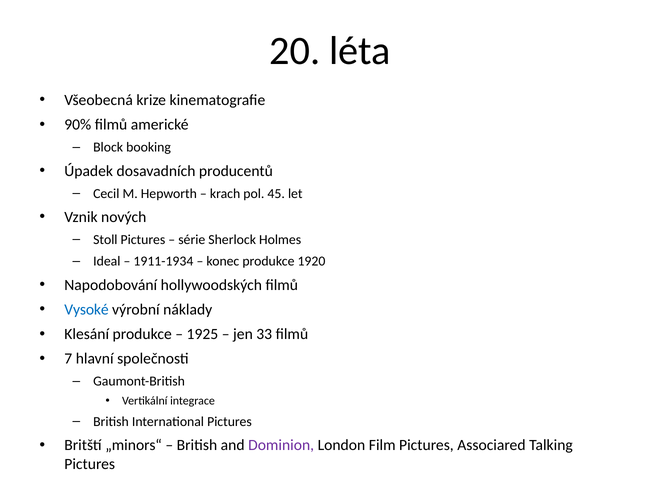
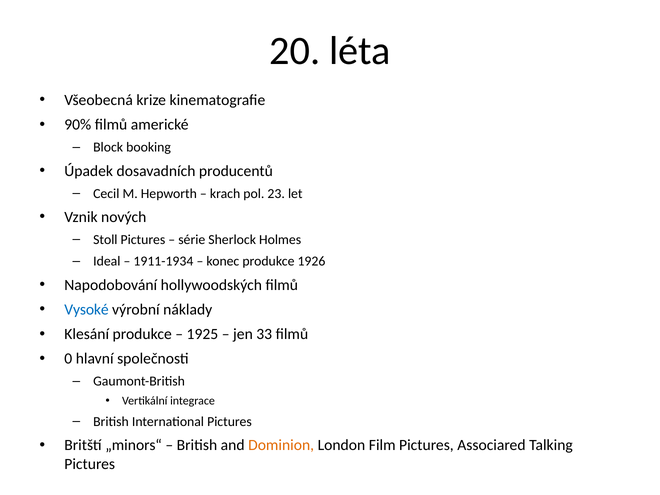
45: 45 -> 23 (276, 194)
1920: 1920 -> 1926 (311, 261)
7: 7 -> 0 (68, 359)
Dominion colour: purple -> orange (281, 445)
